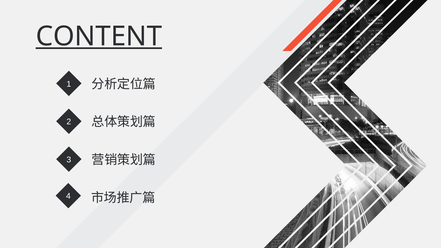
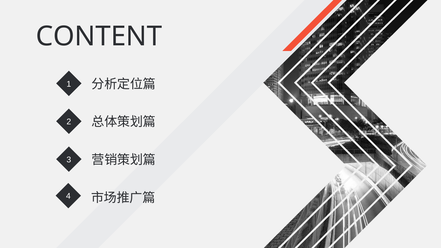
CONTENT underline: present -> none (99, 36)
